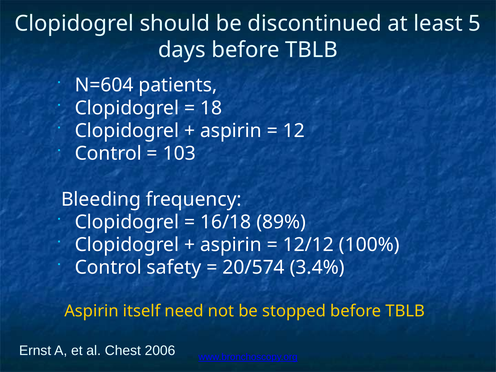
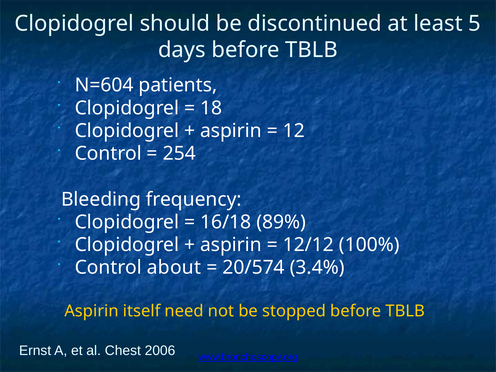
103: 103 -> 254 (179, 153)
safety: safety -> about (174, 267)
